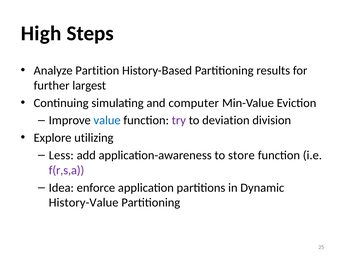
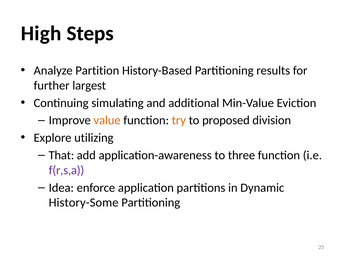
computer: computer -> additional (194, 103)
value colour: blue -> orange (107, 120)
try colour: purple -> orange (179, 120)
deviation: deviation -> proposed (226, 120)
Less: Less -> That (61, 155)
store: store -> three (242, 155)
History-Value: History-Value -> History-Some (84, 202)
